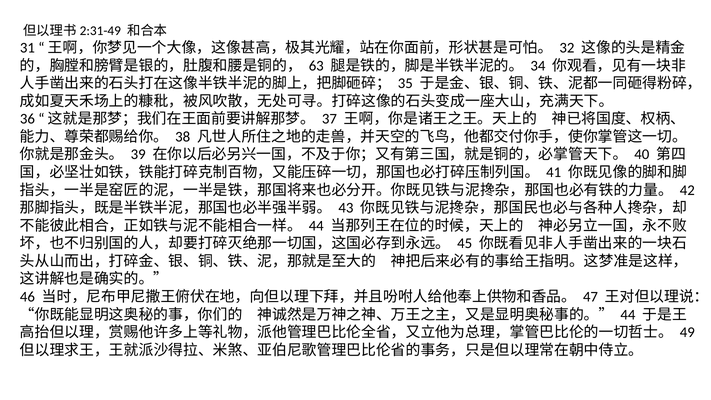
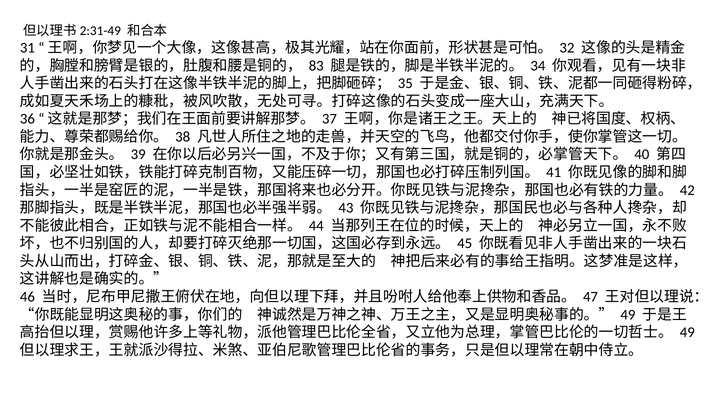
63: 63 -> 83 (316, 66)
44: 44 -> 49 (628, 315)
